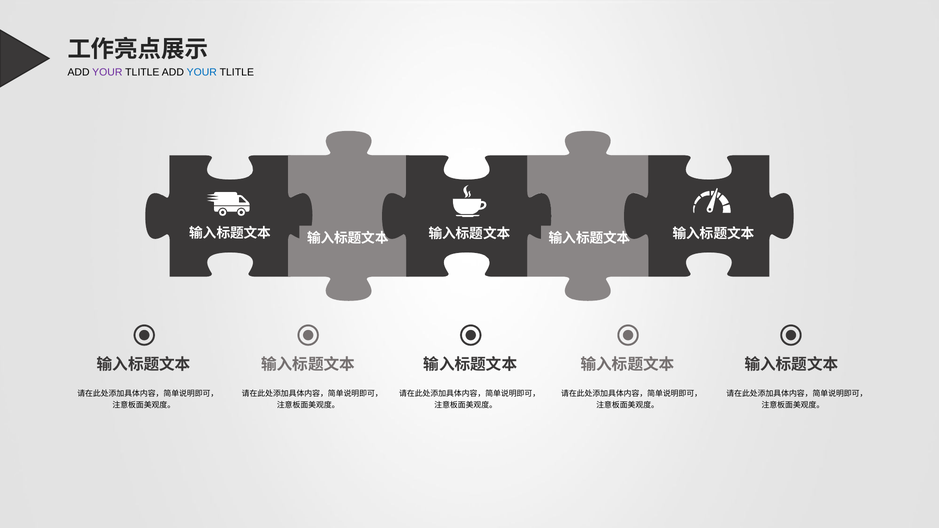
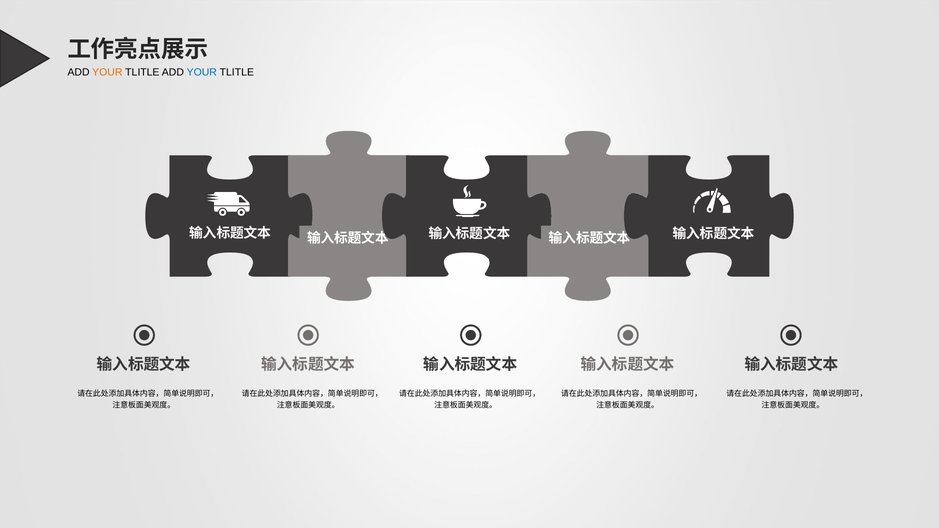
YOUR colour: purple -> orange (107, 73)
